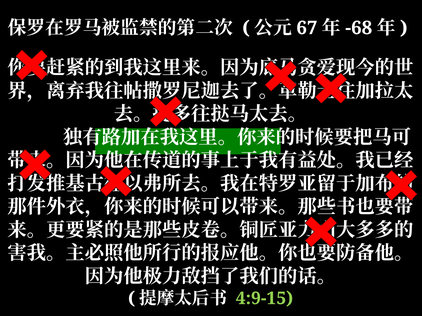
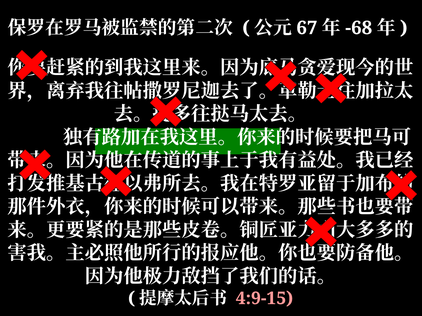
4:9-15 colour: light green -> pink (264, 299)
